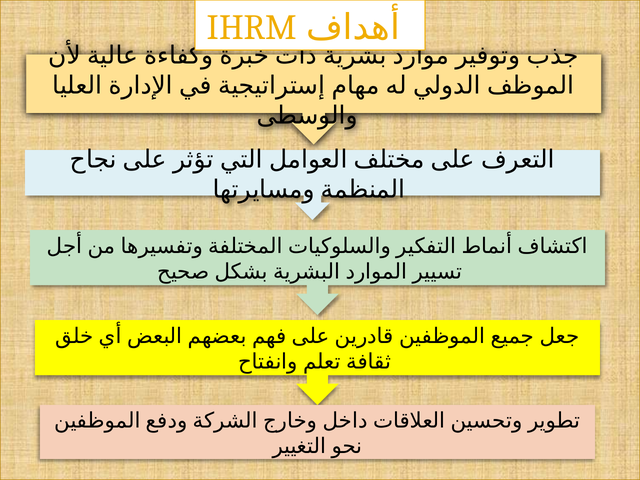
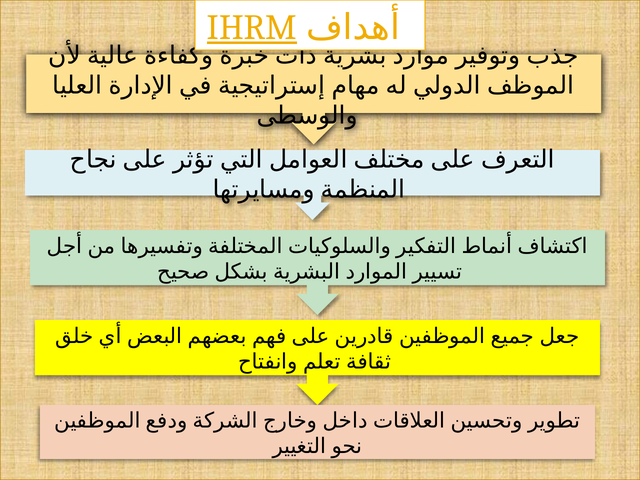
IHRM underline: none -> present (252, 27)
